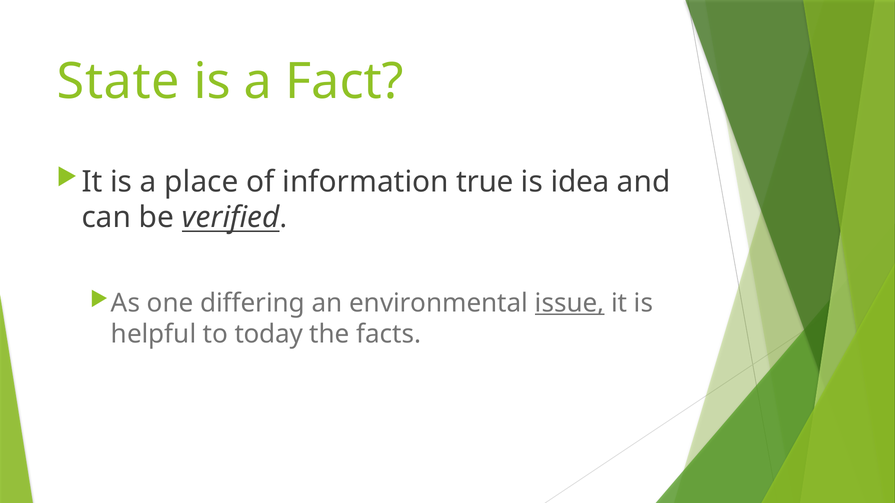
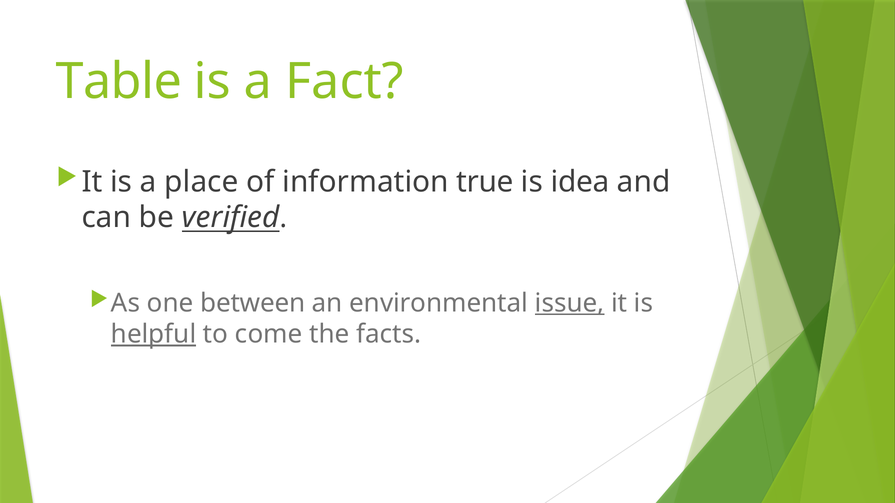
State: State -> Table (119, 82)
differing: differing -> between (253, 303)
helpful underline: none -> present (154, 335)
today: today -> come (269, 335)
